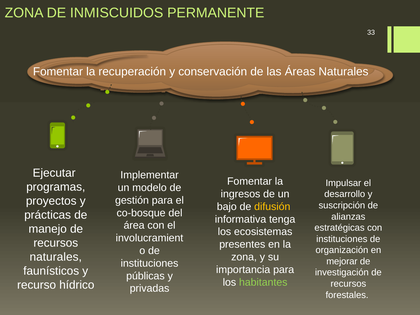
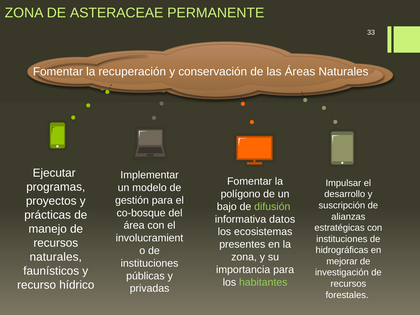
INMISCUIDOS: INMISCUIDOS -> ASTERACEAE (117, 13)
ingresos: ingresos -> polígono (241, 194)
difusión colour: yellow -> light green (272, 207)
tenga: tenga -> datos (282, 219)
organización: organización -> hidrográficas (342, 250)
